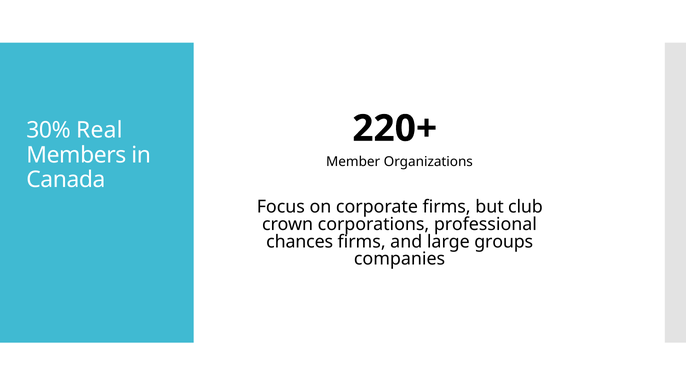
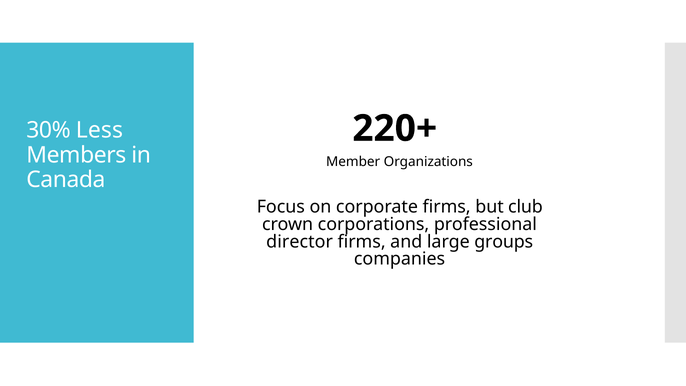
Real: Real -> Less (99, 130)
chances: chances -> director (300, 242)
